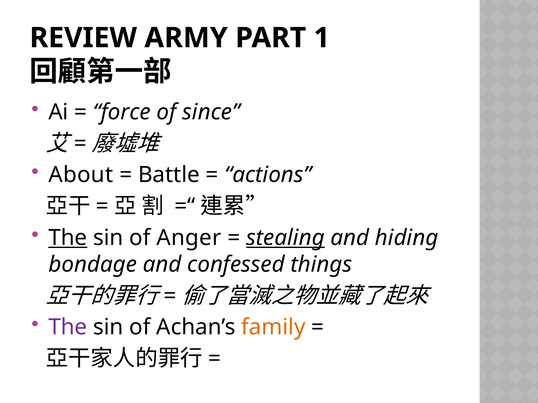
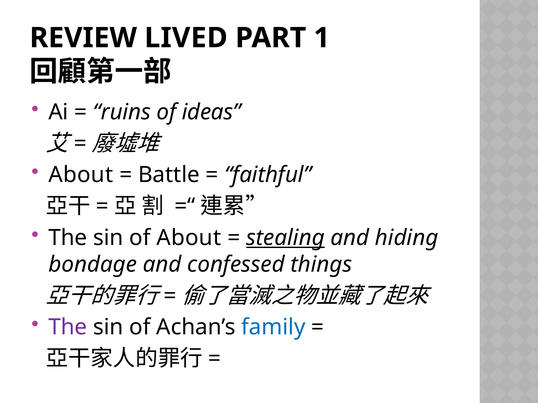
ARMY: ARMY -> LIVED (186, 38)
force: force -> ruins (122, 112)
since: since -> ideas (211, 112)
actions: actions -> faithful (268, 175)
The underline: present -> none (68, 238)
of Anger: Anger -> About (189, 238)
family colour: orange -> blue (273, 328)
